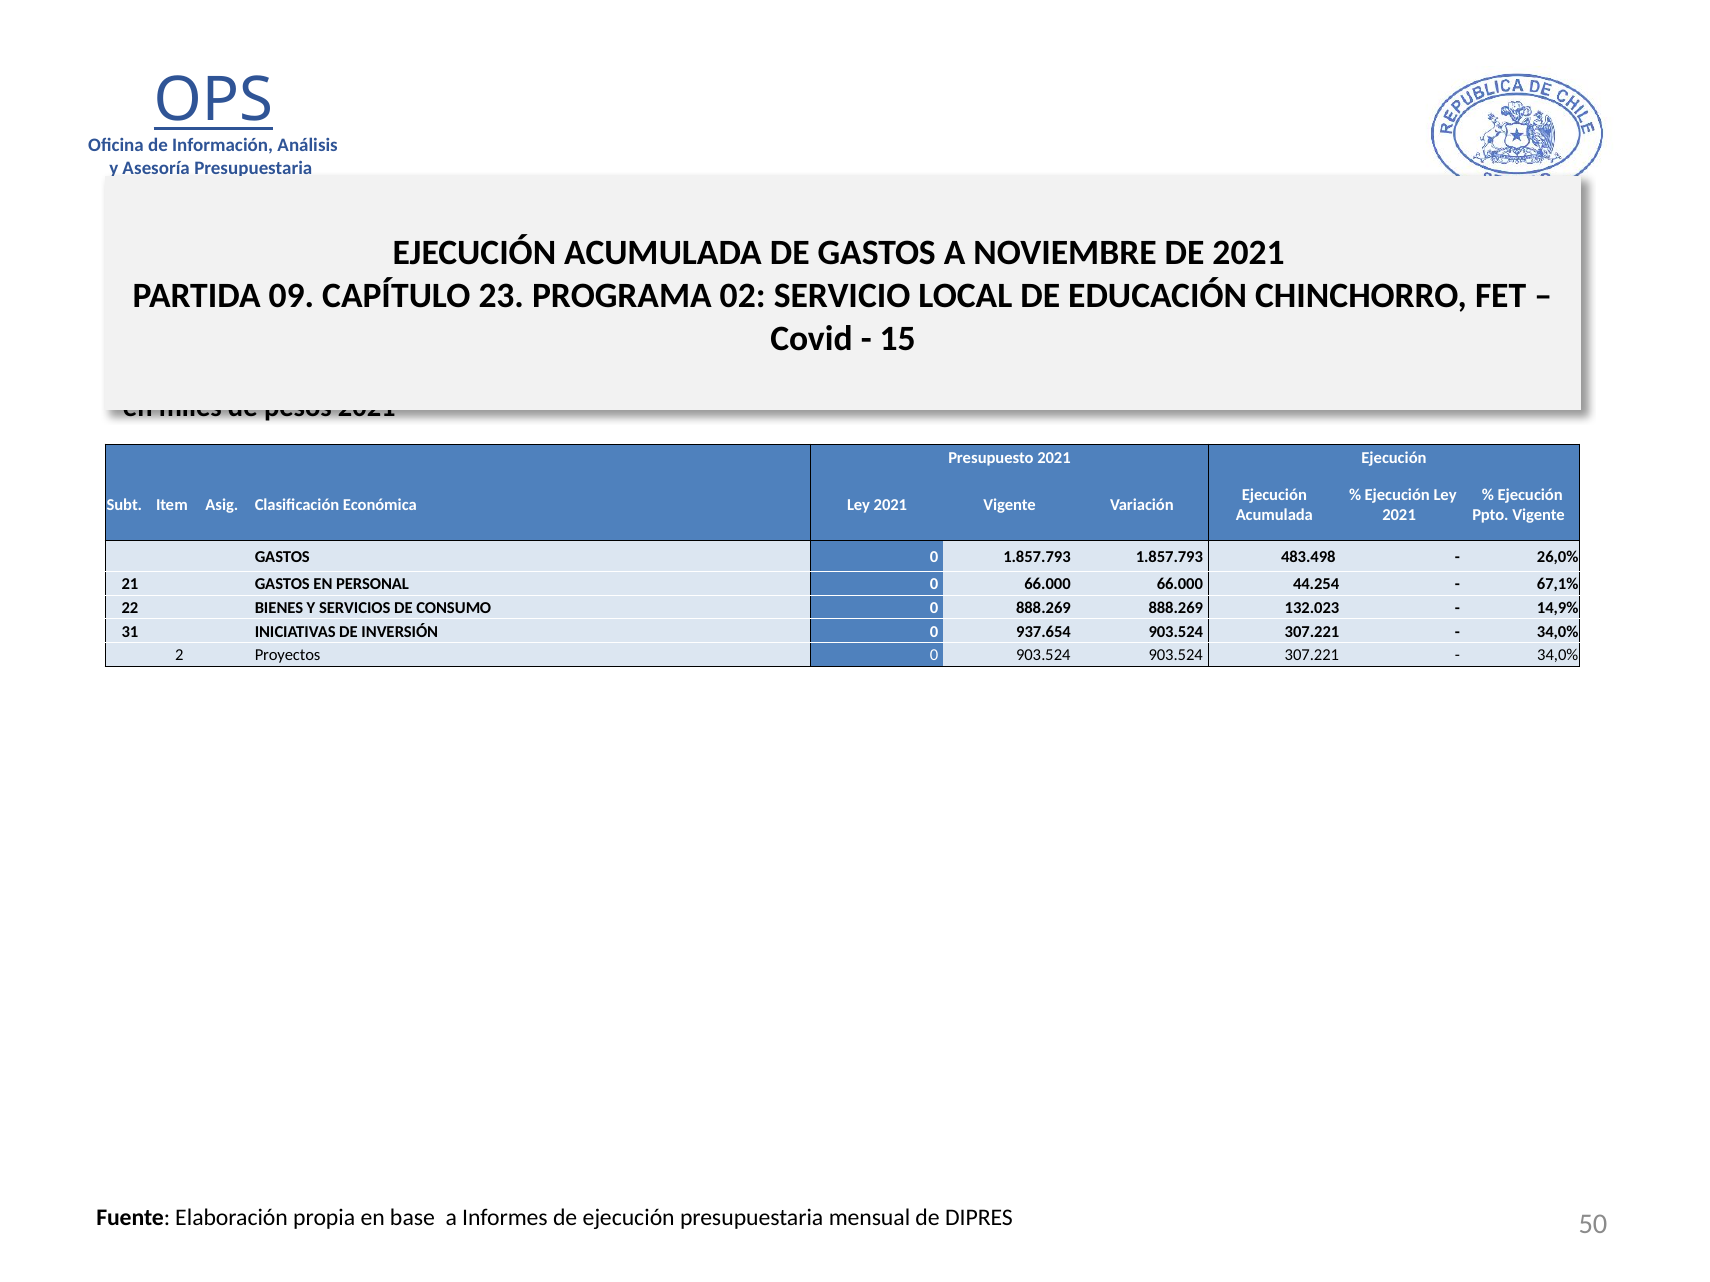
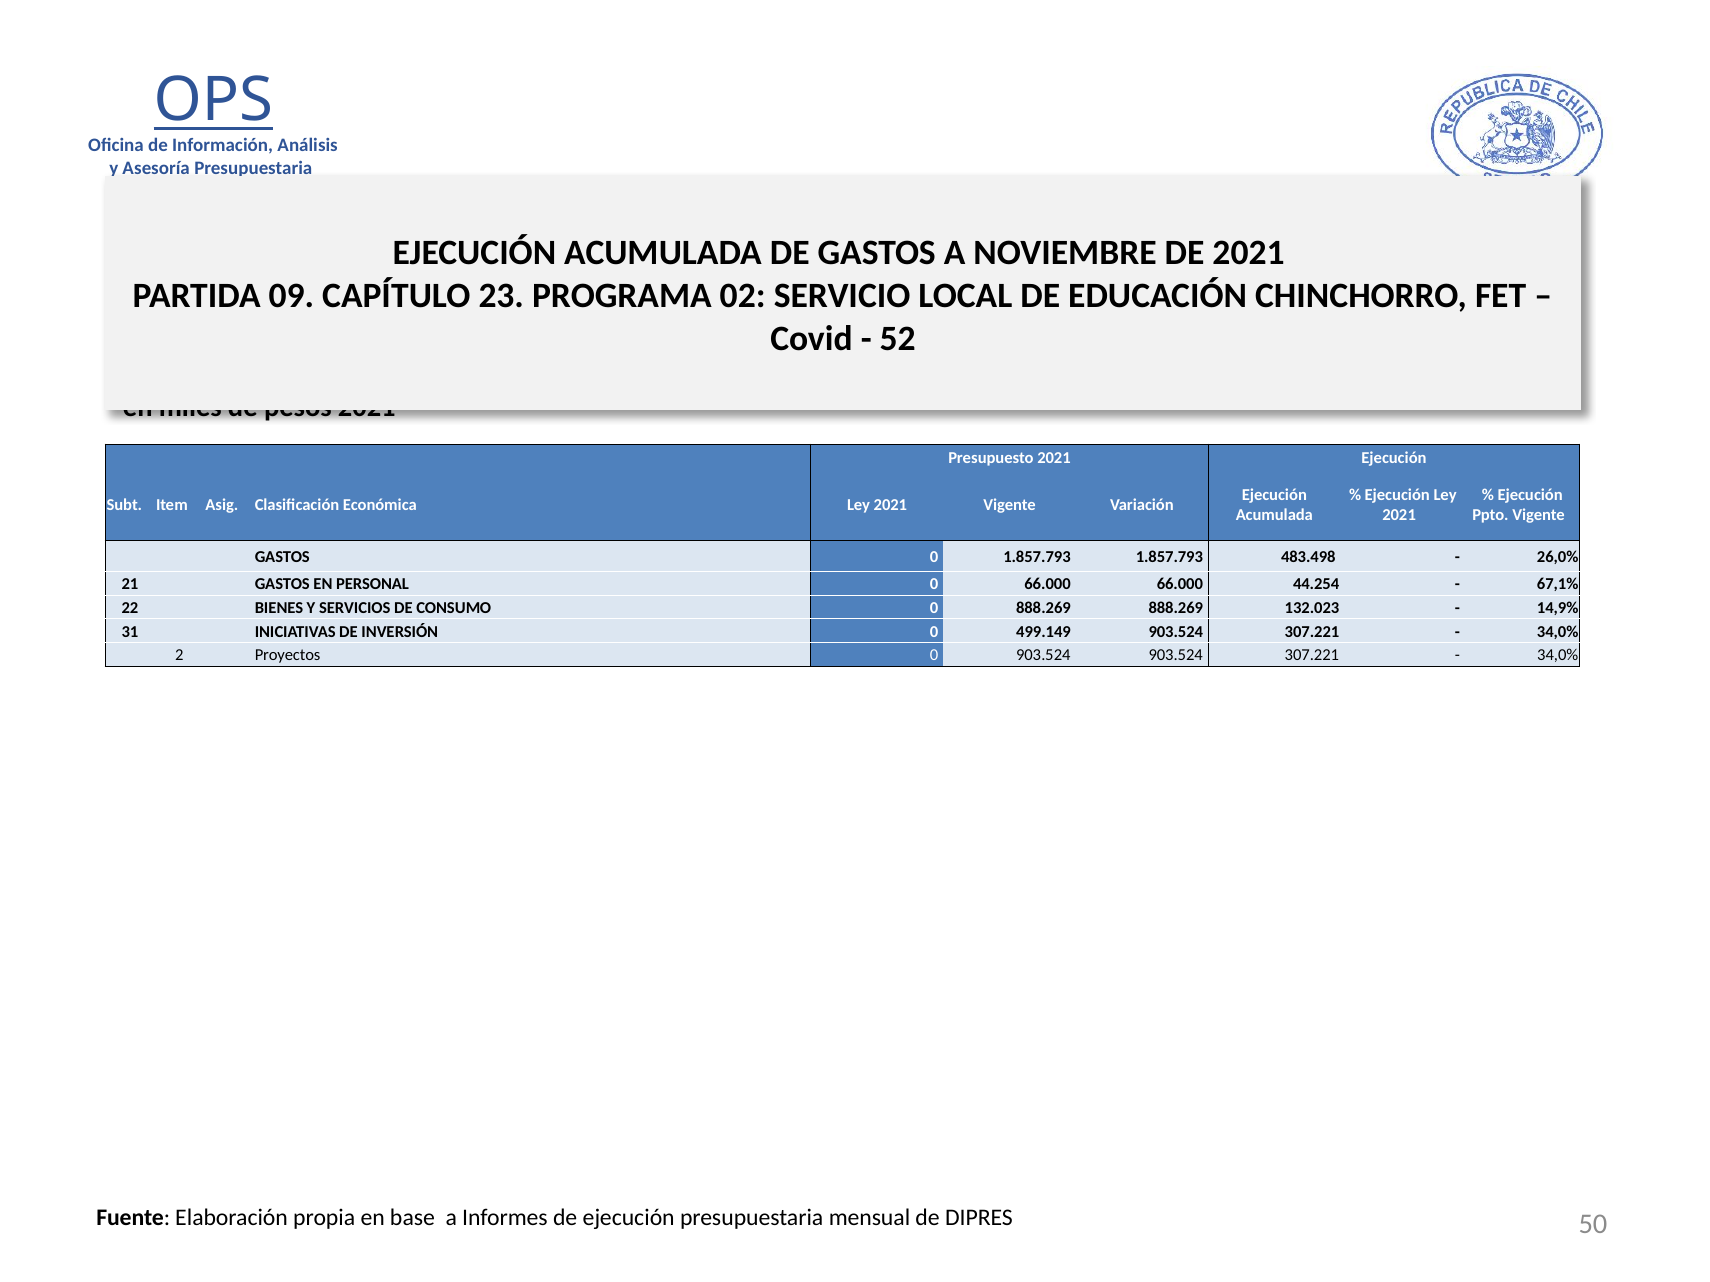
15: 15 -> 52 (898, 339)
937.654: 937.654 -> 499.149 (1043, 632)
